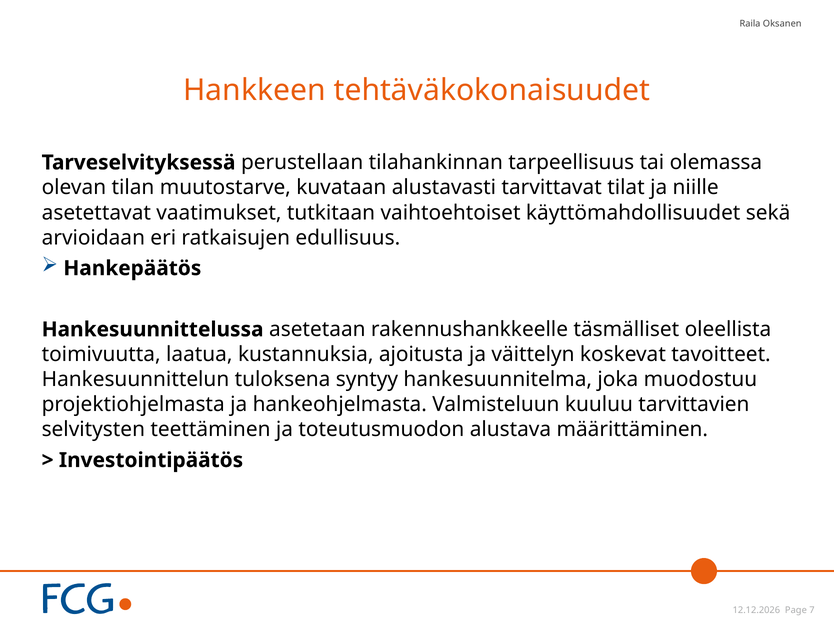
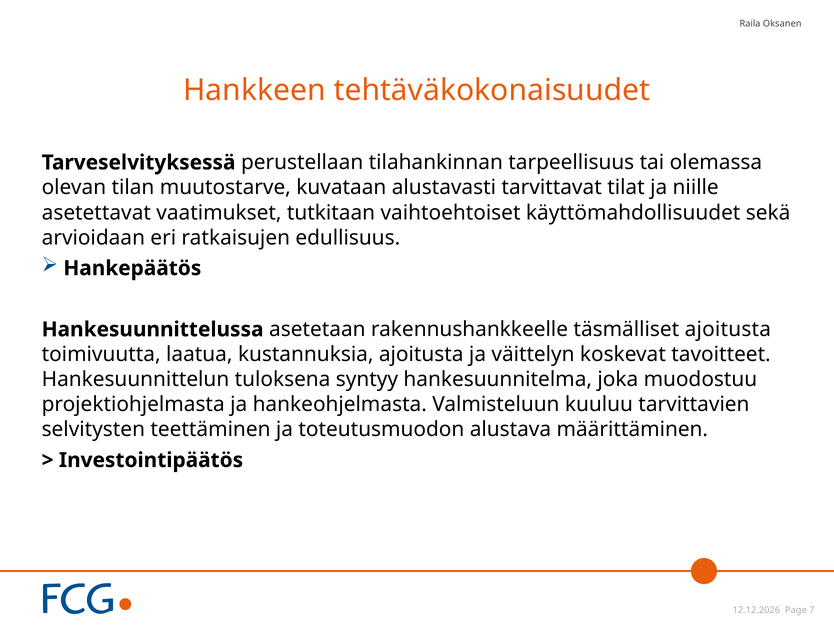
täsmälliset oleellista: oleellista -> ajoitusta (728, 329)
